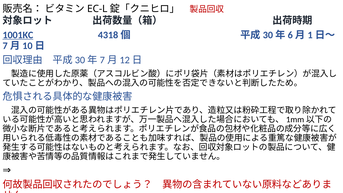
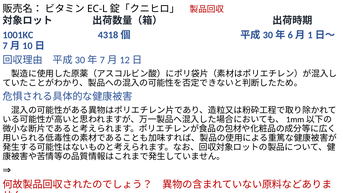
1001KC underline: present -> none (18, 35)
